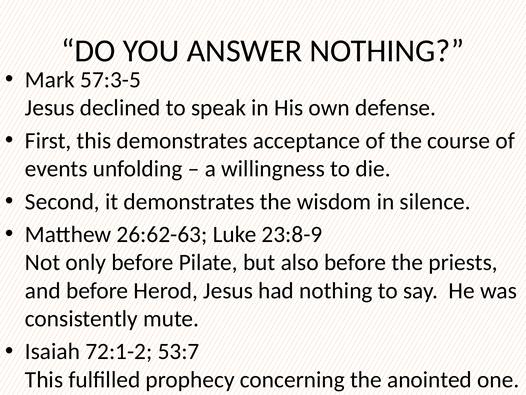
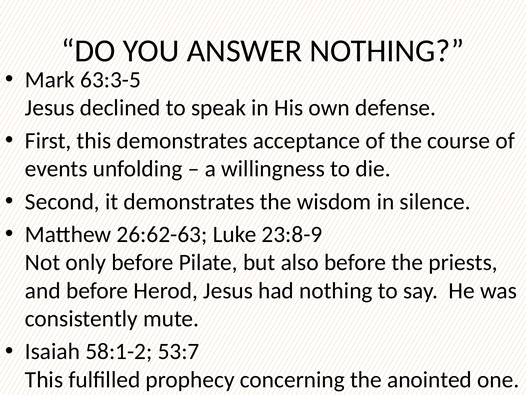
57:3-5: 57:3-5 -> 63:3-5 (111, 80)
72:1-2: 72:1-2 -> 58:1-2 (119, 351)
